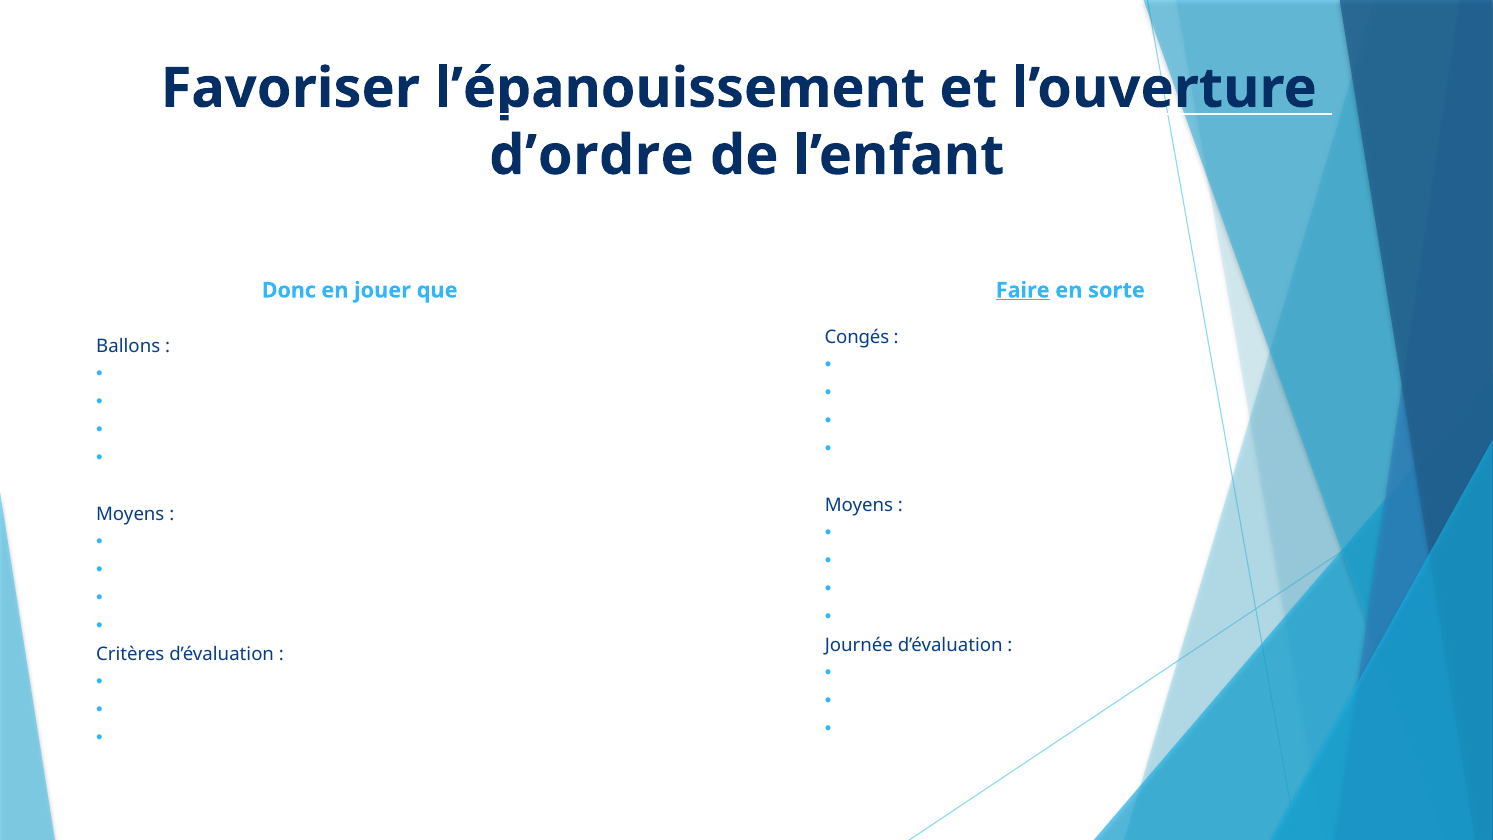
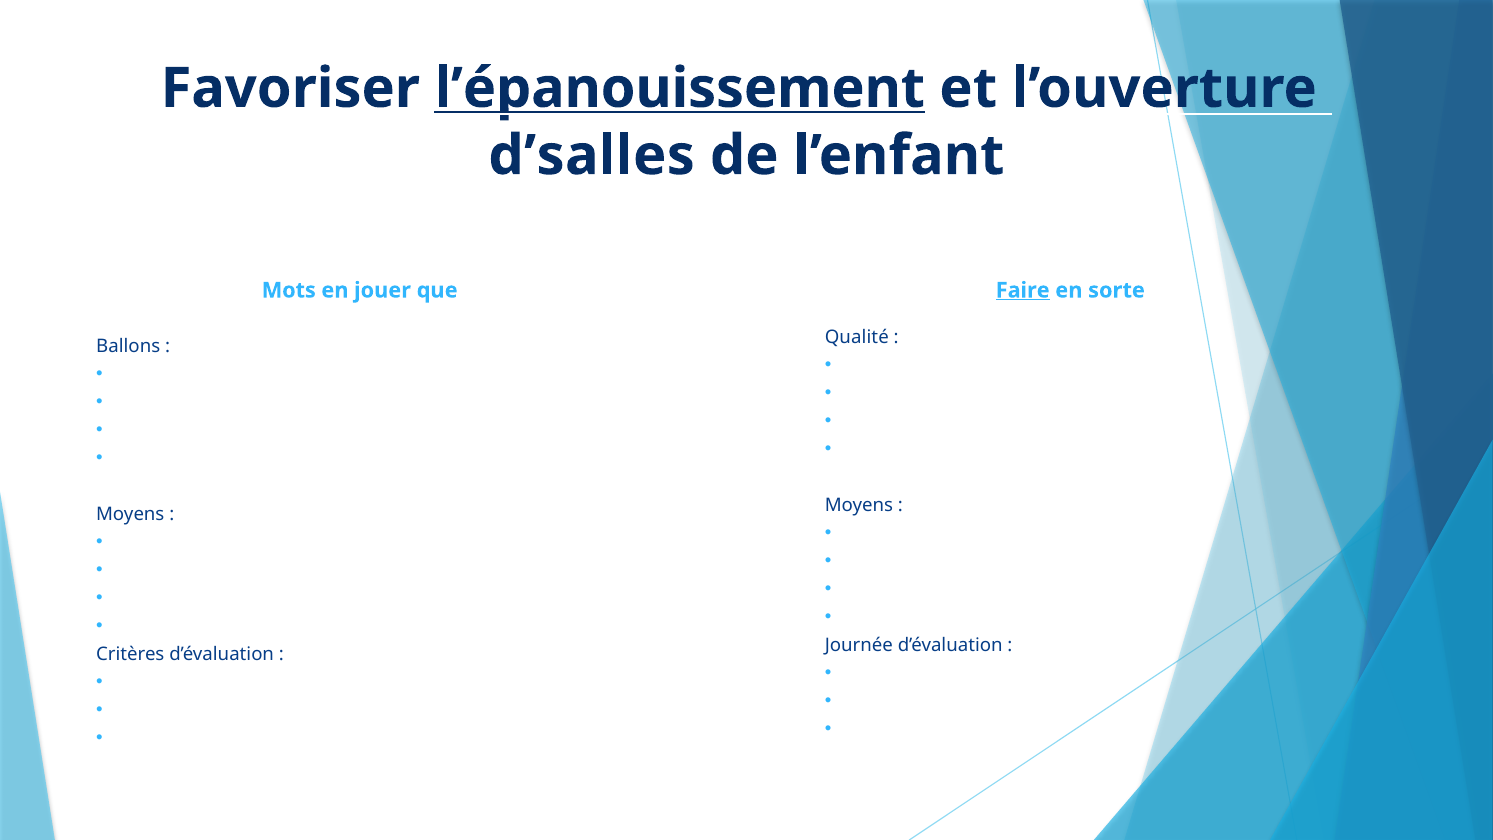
l’épanouissement underline: none -> present (680, 88)
d’ordre: d’ordre -> d’salles (592, 156)
Donc: Donc -> Mots (289, 290)
Congés: Congés -> Qualité (857, 338)
